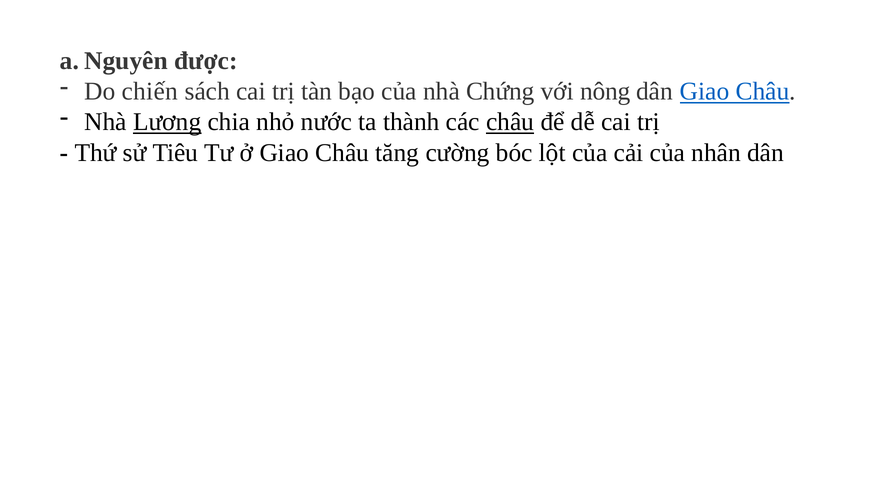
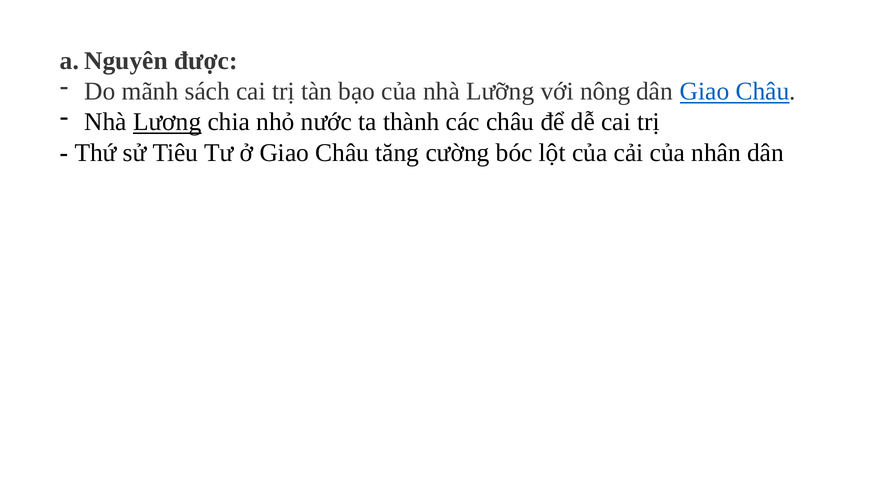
chiến: chiến -> mãnh (150, 91)
Chứng: Chứng -> Lưỡng (500, 91)
châu underline: present -> none (510, 122)
